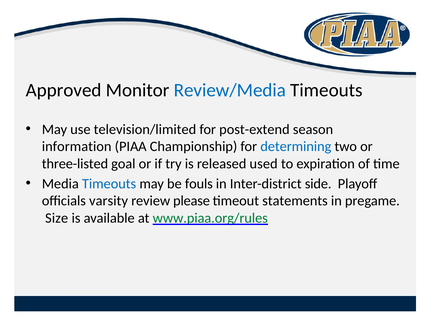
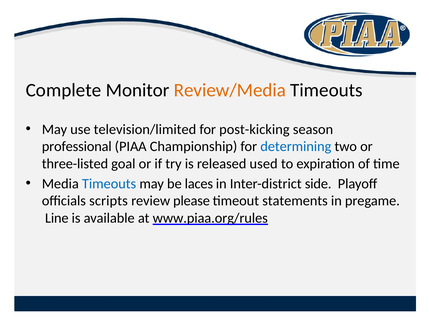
Approved: Approved -> Complete (64, 90)
Review/Media colour: blue -> orange (230, 90)
post-extend: post-extend -> post-kicking (254, 129)
information: information -> professional (77, 146)
fouls: fouls -> laces (199, 184)
varsity: varsity -> scripts (109, 201)
Size: Size -> Line (57, 218)
www.piaa.org/rules colour: green -> black (210, 218)
